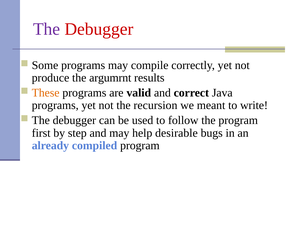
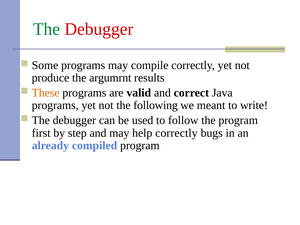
The colour: purple -> green (47, 29)
recursion: recursion -> following (156, 105)
help desirable: desirable -> correctly (176, 133)
